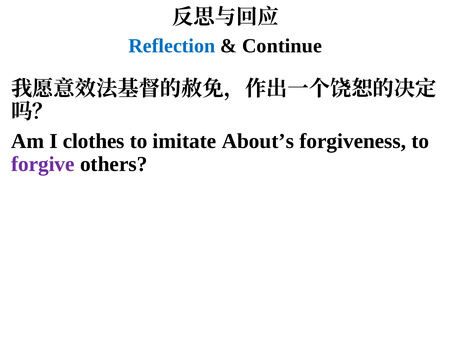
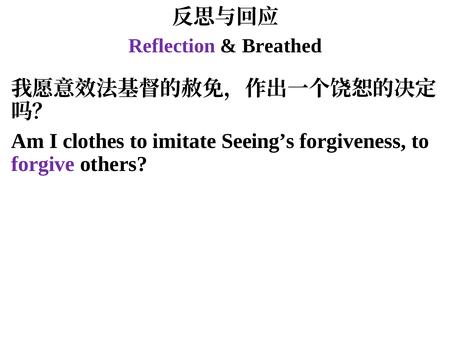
Reflection colour: blue -> purple (172, 46)
Continue: Continue -> Breathed (282, 46)
About’s: About’s -> Seeing’s (258, 141)
